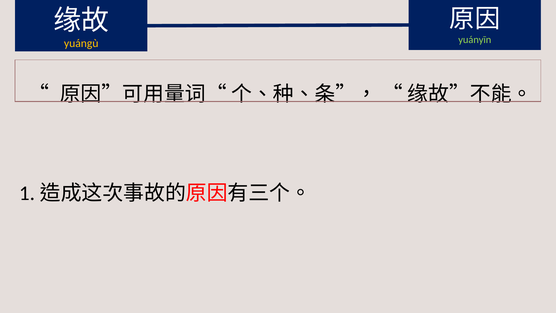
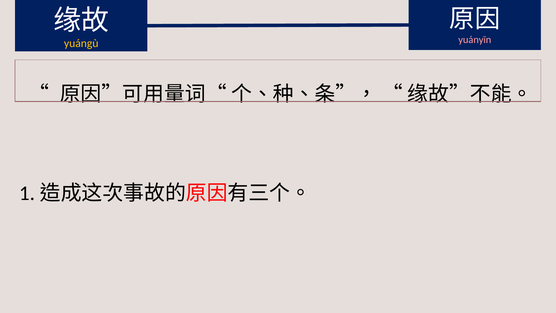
yuányīn colour: light green -> pink (475, 40)
